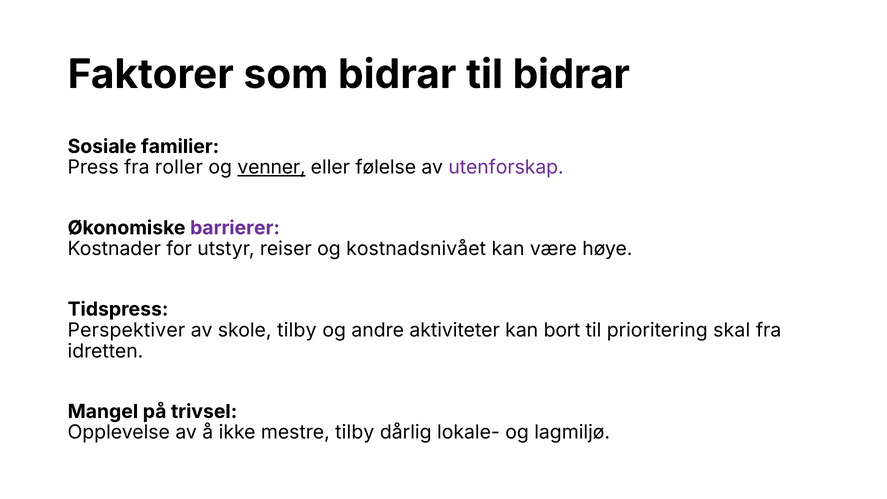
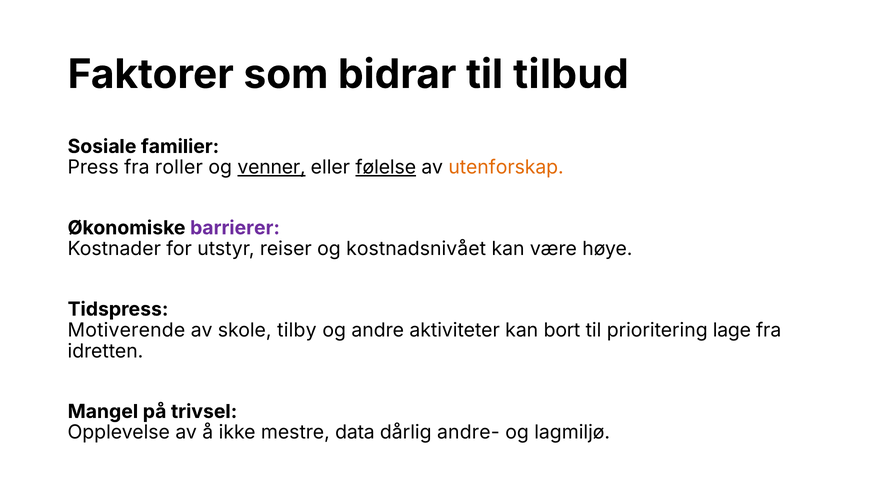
til bidrar: bidrar -> tilbud (571, 75)
følelse underline: none -> present (386, 167)
utenforskap colour: purple -> orange (506, 167)
Perspektiver: Perspektiver -> Motiverende (126, 330)
skal: skal -> lage (732, 330)
mestre tilby: tilby -> data (355, 432)
lokale-: lokale- -> andre- (468, 432)
